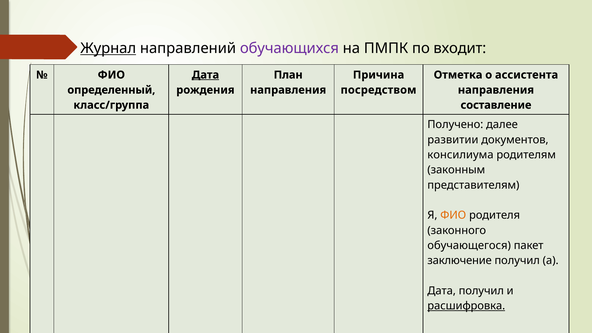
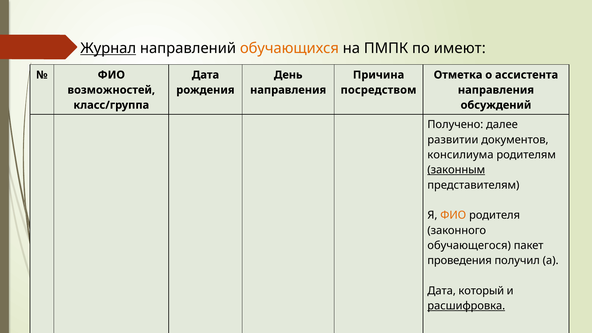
обучающихся colour: purple -> orange (289, 48)
входит: входит -> имеют (460, 48)
Дата underline: present -> none (205, 75)
План: План -> День (288, 75)
определенный: определенный -> возможностей (111, 90)
составление: составление -> обсуждений (496, 105)
законным underline: none -> present (456, 170)
заключение: заключение -> проведения (460, 261)
Дата получил: получил -> который (481, 291)
